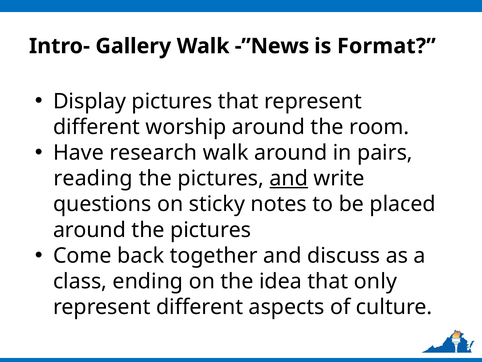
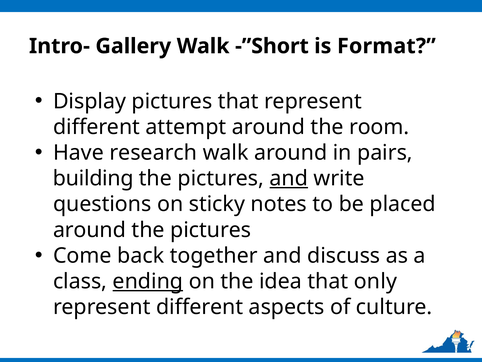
-”News: -”News -> -”Short (272, 46)
worship: worship -> attempt (186, 127)
reading: reading -> building (93, 178)
ending underline: none -> present (148, 281)
